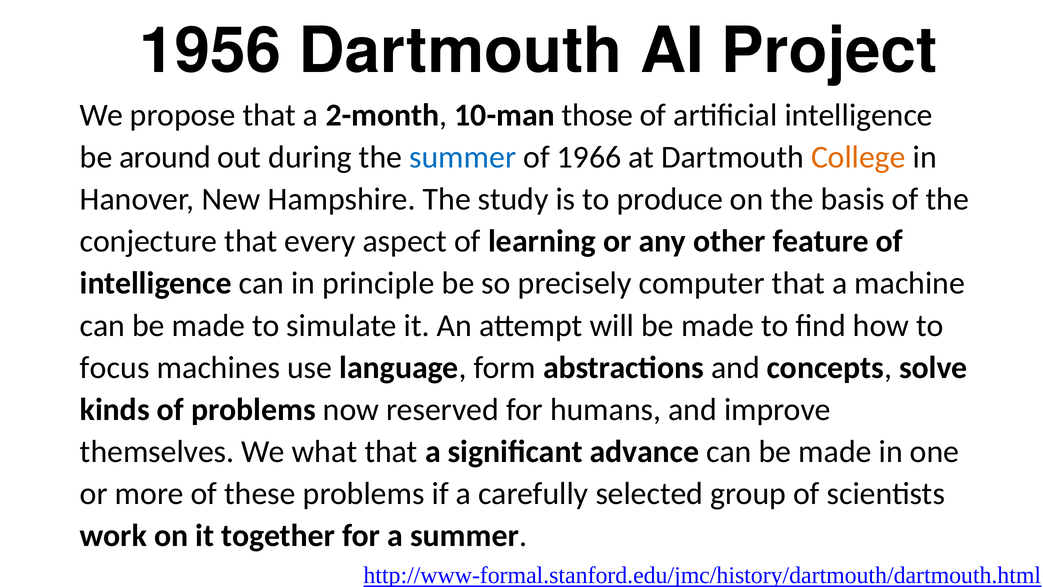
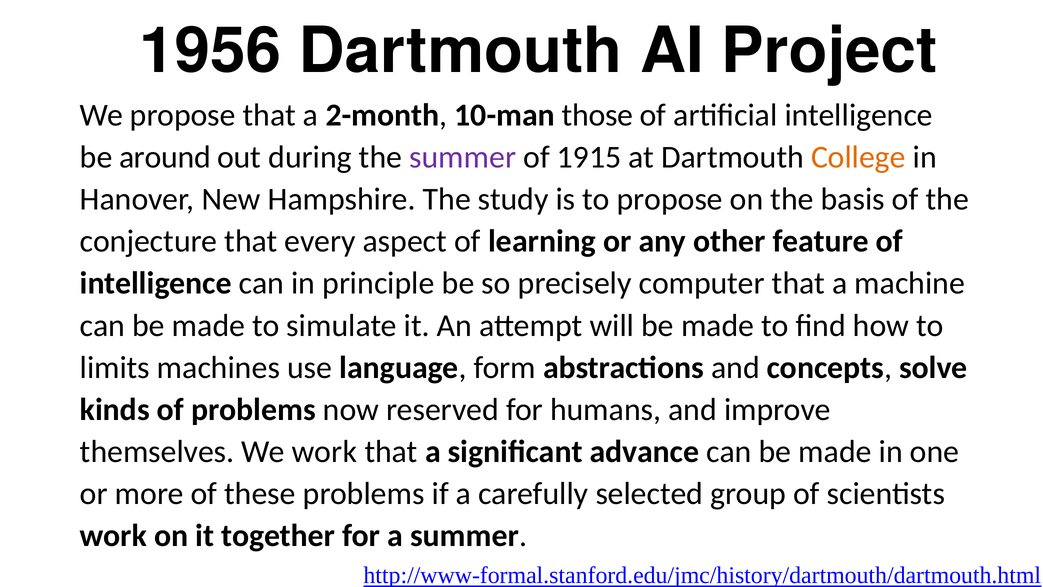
summer colour: blue -> purple (463, 157)
1966: 1966 -> 1915 (589, 157)
to produce: produce -> propose (670, 199)
focus: focus -> limits (115, 367)
We what: what -> work (324, 452)
